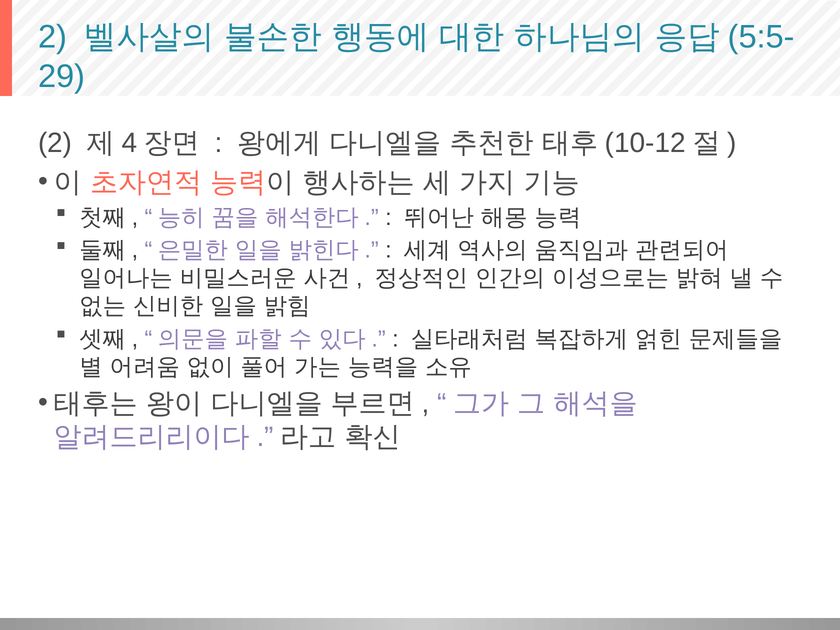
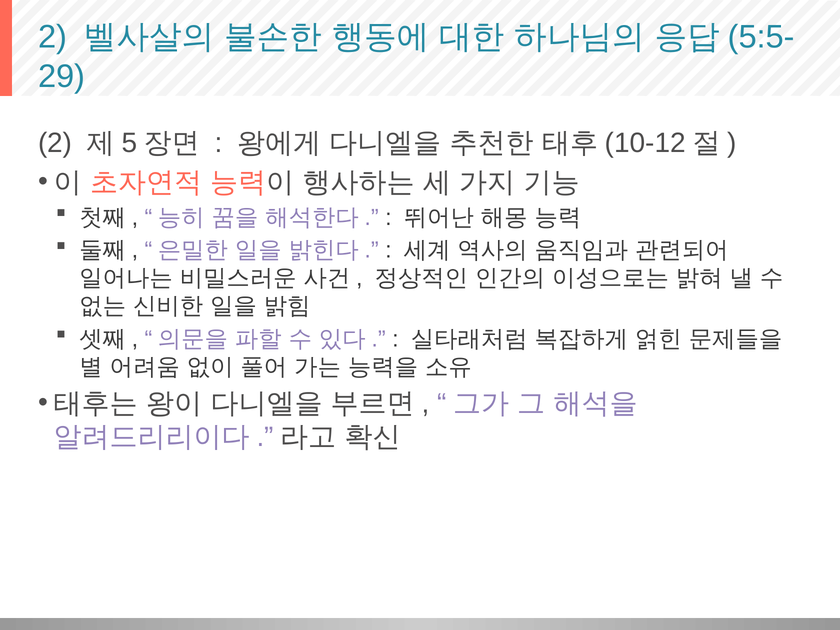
4: 4 -> 5 (129, 143)
